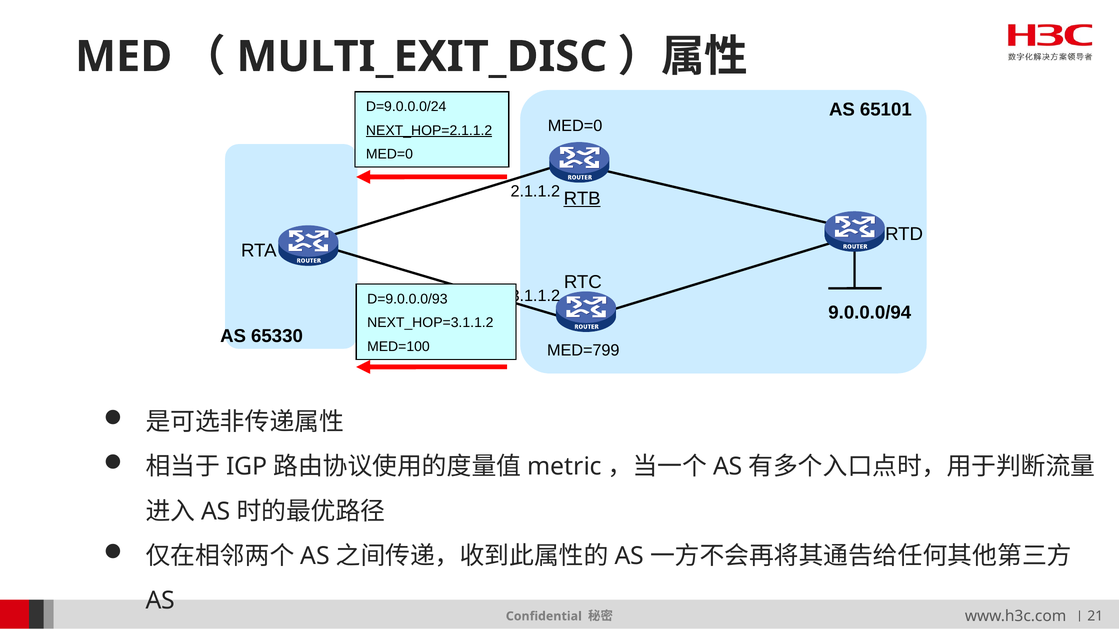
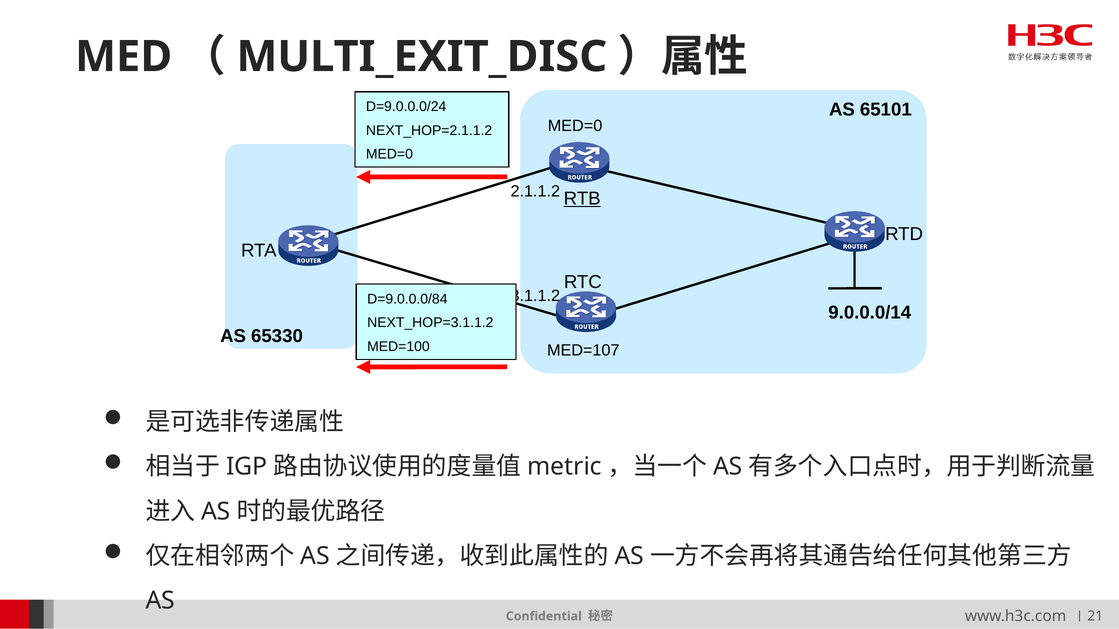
NEXT_HOP=2.1.1.2 underline: present -> none (429, 130)
D=9.0.0.0/93: D=9.0.0.0/93 -> D=9.0.0.0/84 (407, 299)
9.0.0.0/94: 9.0.0.0/94 -> 9.0.0.0/14 (870, 313)
MED=799: MED=799 -> MED=107 (583, 351)
